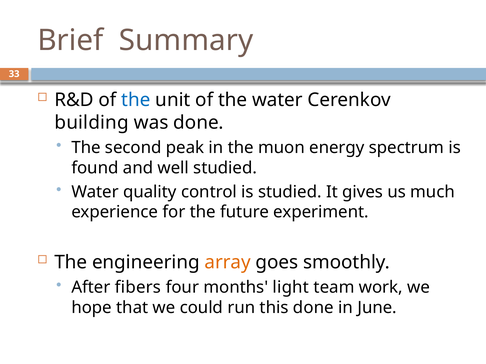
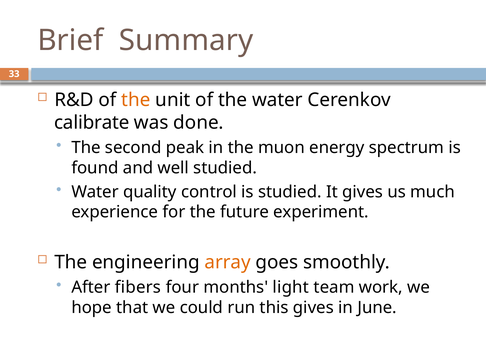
the colour: blue -> orange (136, 100)
building: building -> calibrate (92, 123)
this done: done -> gives (313, 308)
